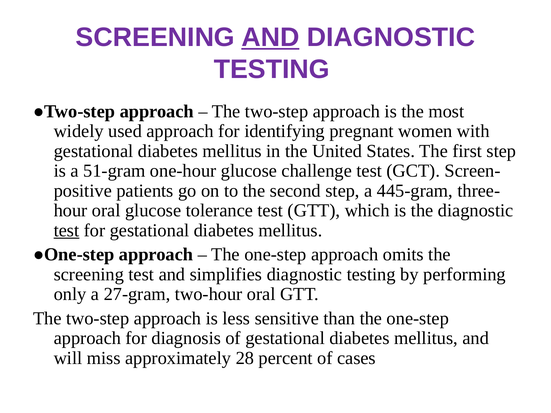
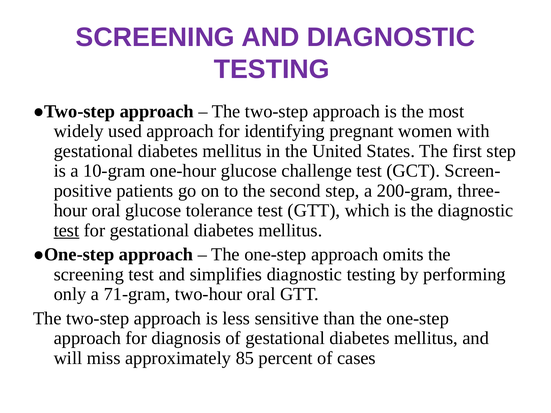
AND underline: present -> none (270, 37)
51-gram: 51-gram -> 10-gram (114, 171)
445-gram: 445-gram -> 200-gram (415, 191)
27-gram: 27-gram -> 71-gram (137, 294)
28: 28 -> 85 (245, 358)
